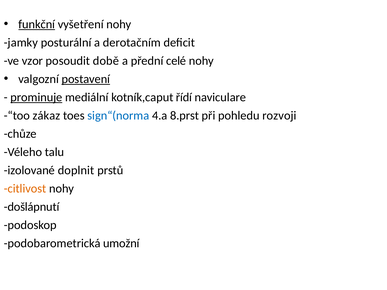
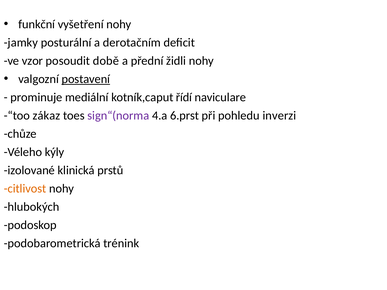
funkční underline: present -> none (37, 24)
celé: celé -> židli (176, 61)
prominuje underline: present -> none (36, 97)
sign“(norma colour: blue -> purple (118, 116)
8.prst: 8.prst -> 6.prst (185, 116)
rozvoji: rozvoji -> inverzi (279, 116)
talu: talu -> kýly (55, 152)
doplnit: doplnit -> klinická (76, 170)
došlápnutí: došlápnutí -> hlubokých (32, 207)
umožní: umožní -> trénink (121, 244)
